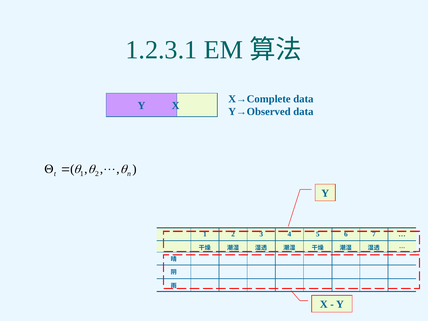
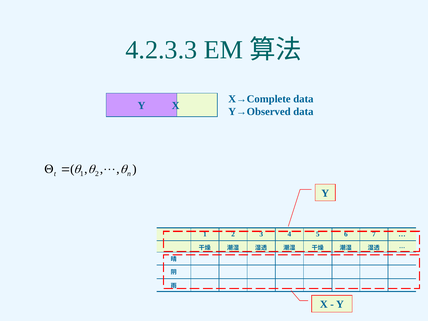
1.2.3.1: 1.2.3.1 -> 4.2.3.3 (161, 50)
